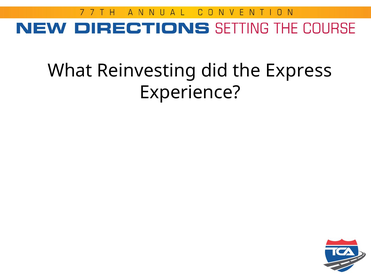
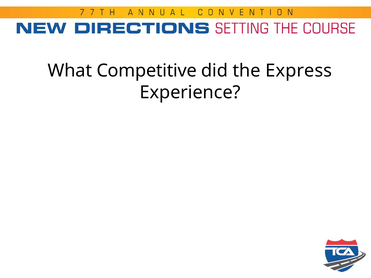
Reinvesting: Reinvesting -> Competitive (147, 71)
